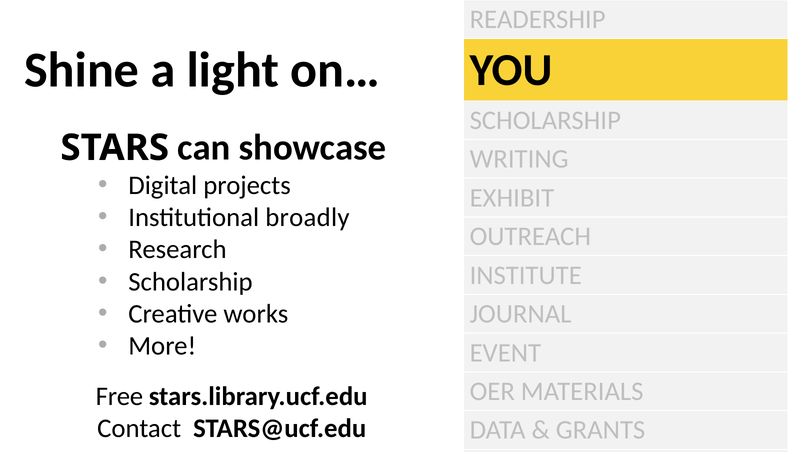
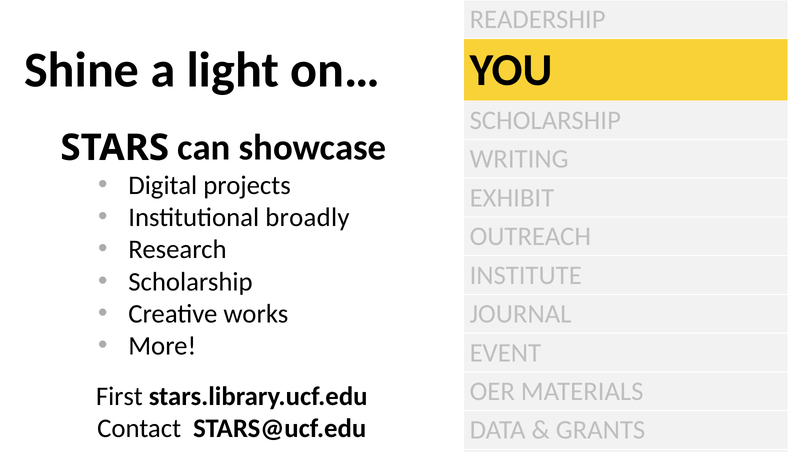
Free: Free -> First (119, 396)
